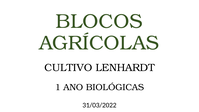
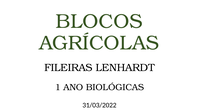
CULTIVO: CULTIVO -> FILEIRAS (68, 68)
